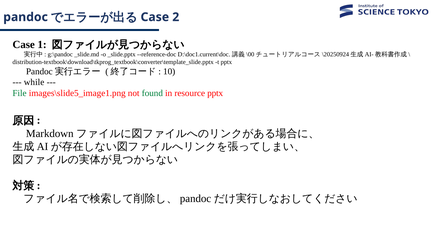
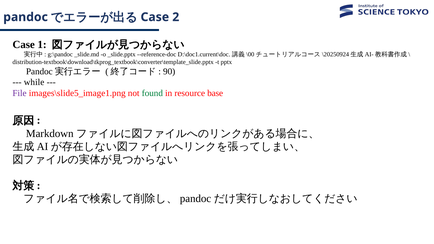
10: 10 -> 90 (169, 72)
File colour: green -> purple (20, 93)
resource pptx: pptx -> base (215, 93)
